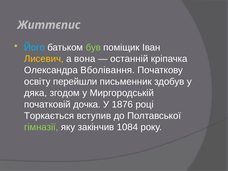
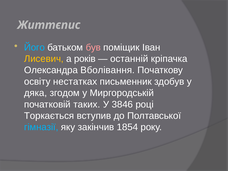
був colour: light green -> pink (93, 47)
вона: вона -> років (85, 59)
перейшли: перейшли -> нестатках (75, 82)
дочка: дочка -> таких (87, 104)
1876: 1876 -> 3846 (122, 104)
гімназії colour: light green -> light blue (41, 127)
1084: 1084 -> 1854 (127, 127)
